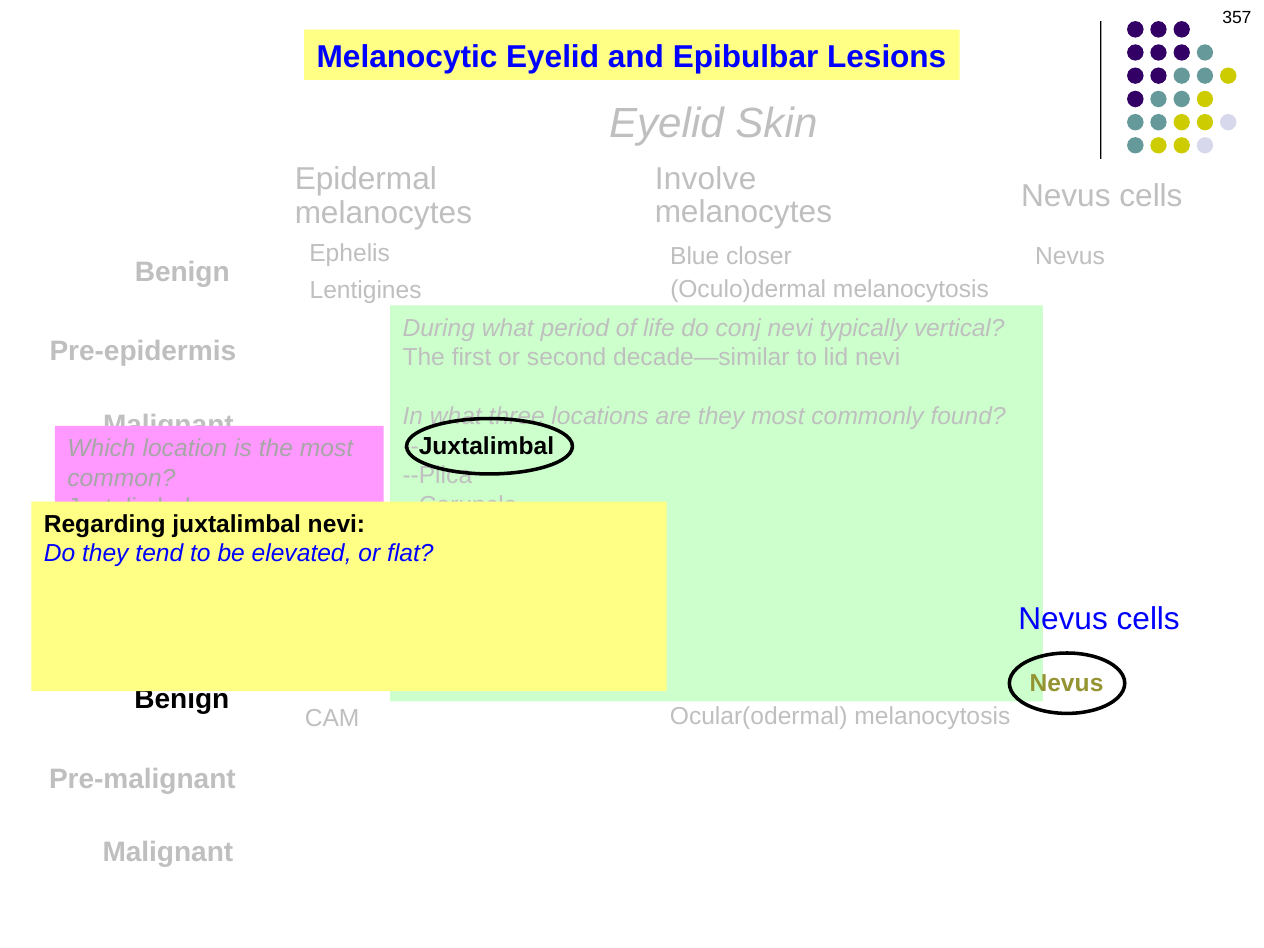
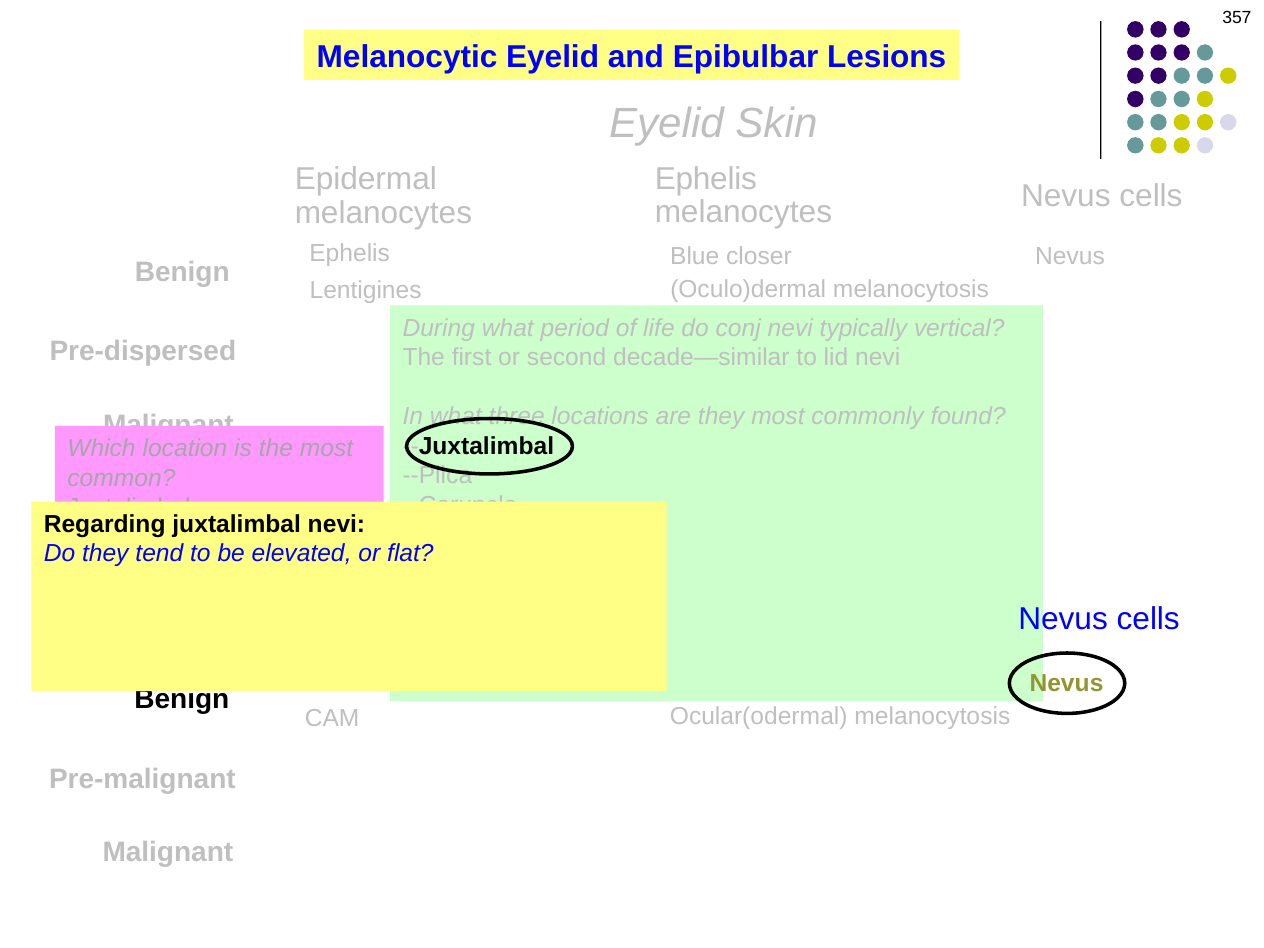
Involve: Involve -> Ephelis (706, 179)
Pre-epidermis: Pre-epidermis -> Pre-dispersed (143, 352)
